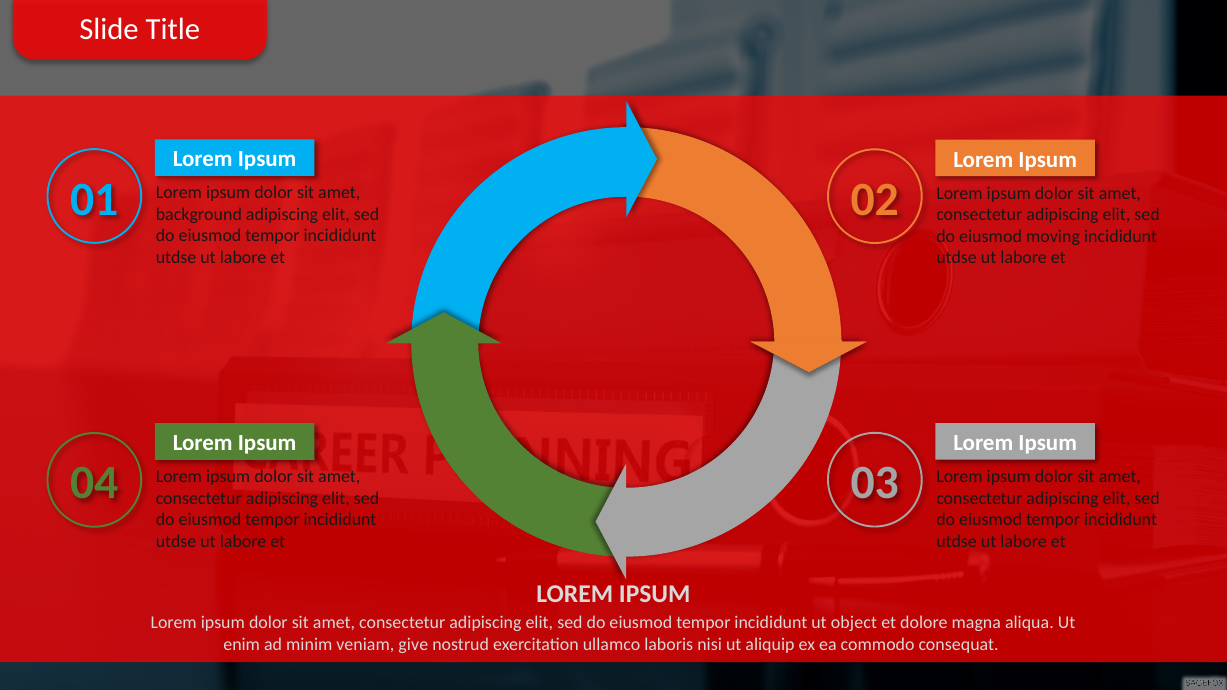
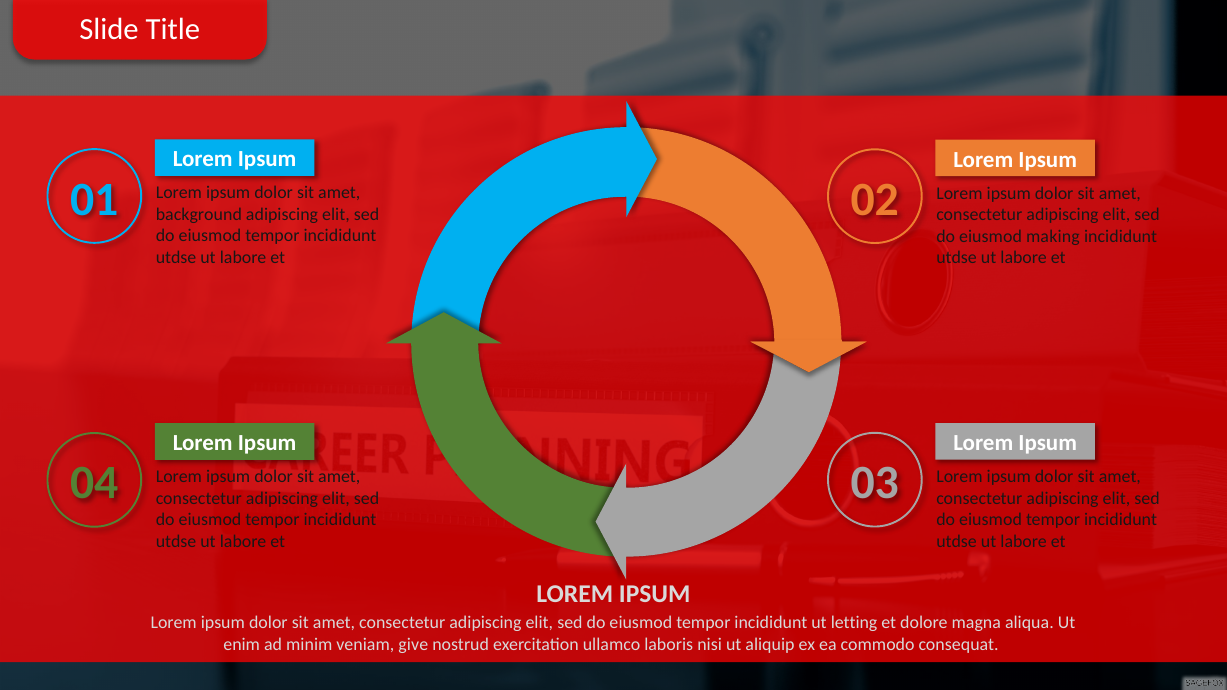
moving: moving -> making (1053, 236)
object: object -> letting (854, 623)
